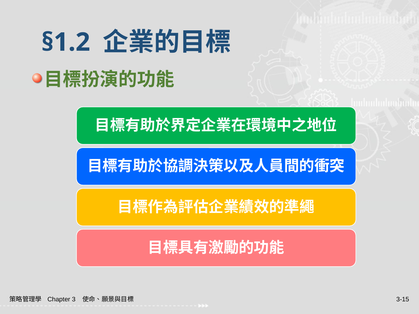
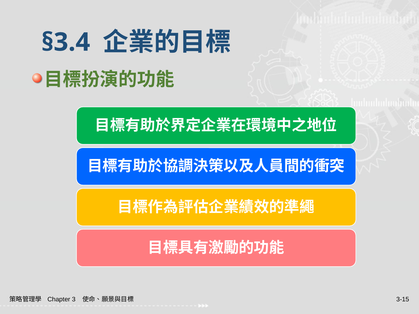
§1.2: §1.2 -> §3.4 (66, 42)
